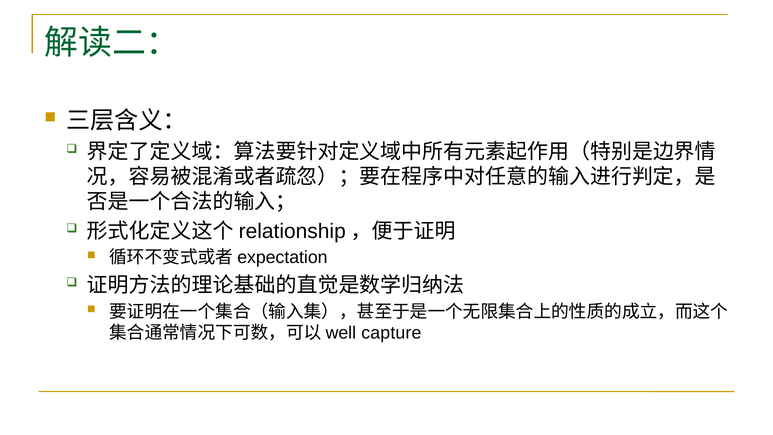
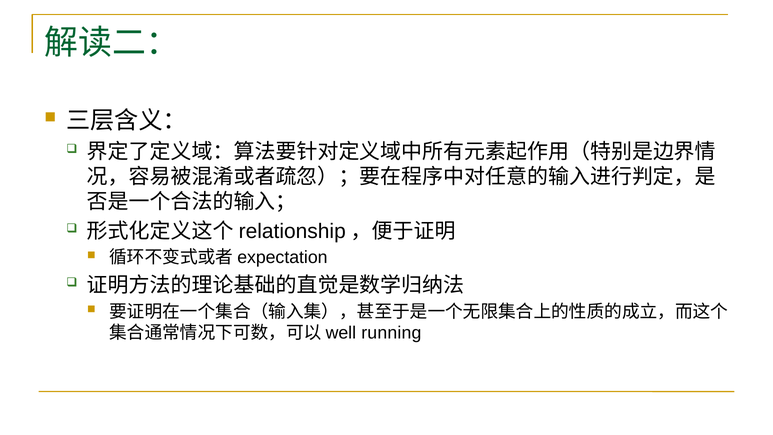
capture: capture -> running (391, 333)
